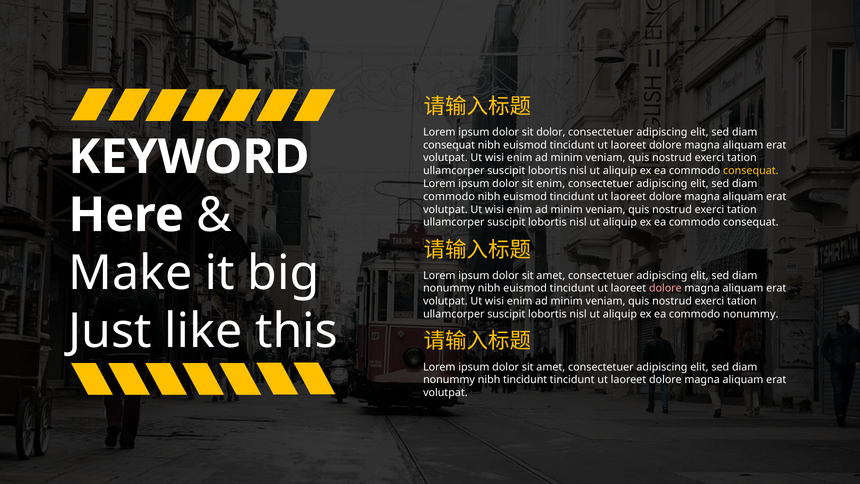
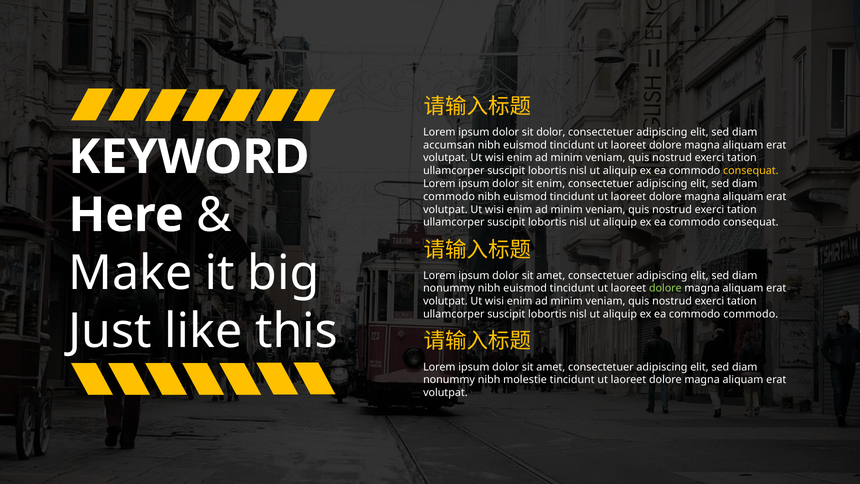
consequat: consequat -> accumsan (449, 145)
dolore colour: pink -> light green (665, 288)
commodo nonummy: nonummy -> commodo (751, 314)
nibh tincidunt: tincidunt -> molestie (525, 380)
